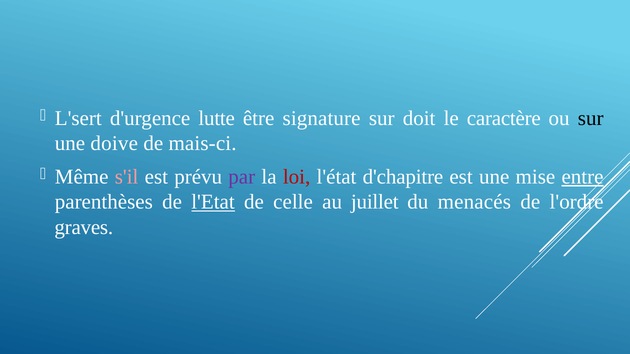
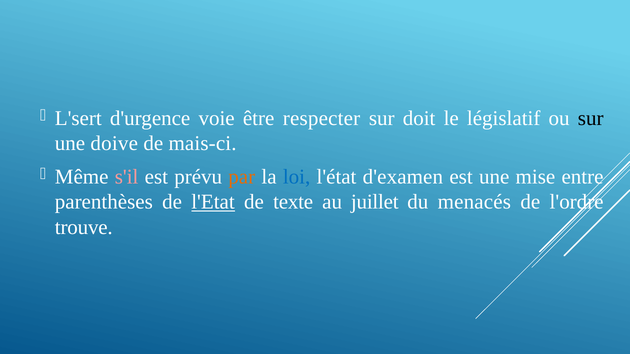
lutte: lutte -> voie (217, 118)
signature: signature -> respecter (322, 118)
caractère: caractère -> législatif (504, 118)
par colour: purple -> orange (242, 177)
loi colour: red -> blue (297, 177)
d'chapitre: d'chapitre -> d'examen (403, 177)
entre underline: present -> none (583, 177)
celle: celle -> texte (293, 202)
graves: graves -> trouve (84, 227)
